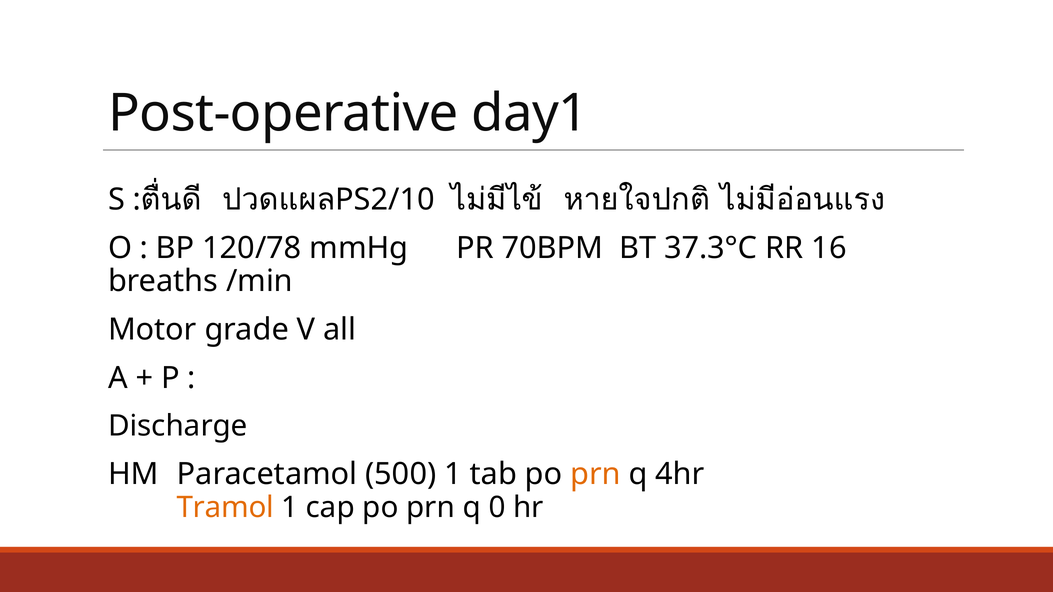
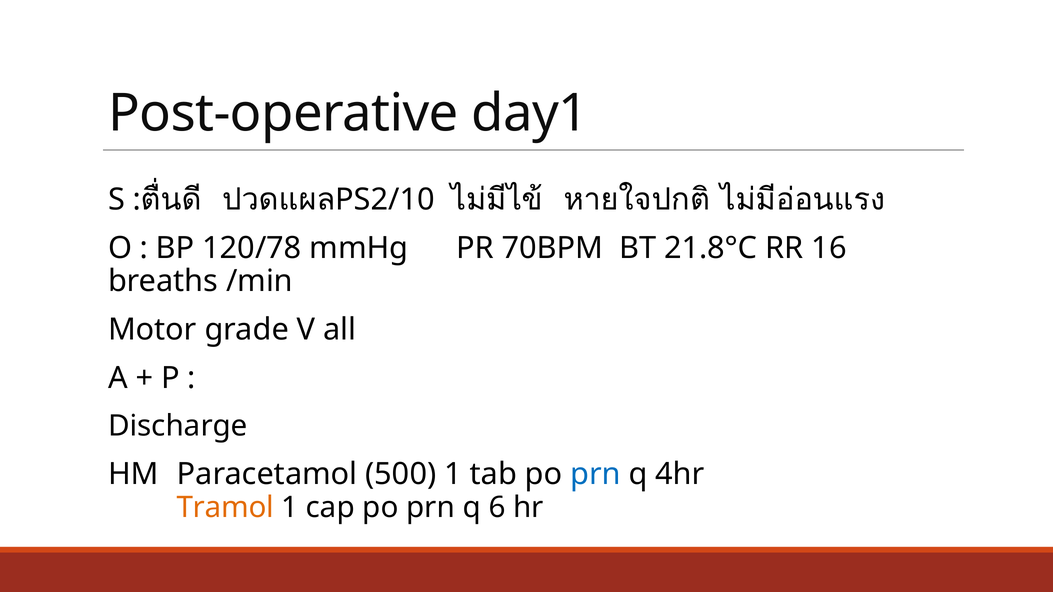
37.3°C: 37.3°C -> 21.8°C (711, 248)
prn colour: orange -> blue (595, 474)
0: 0 -> 6 (497, 508)
